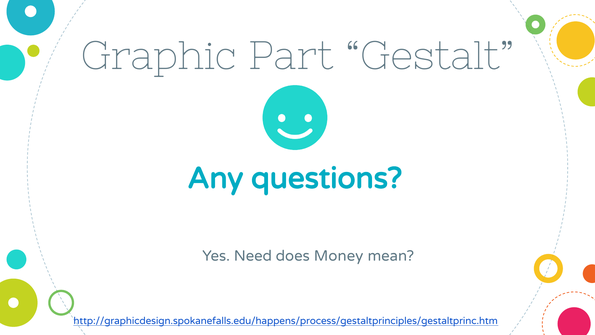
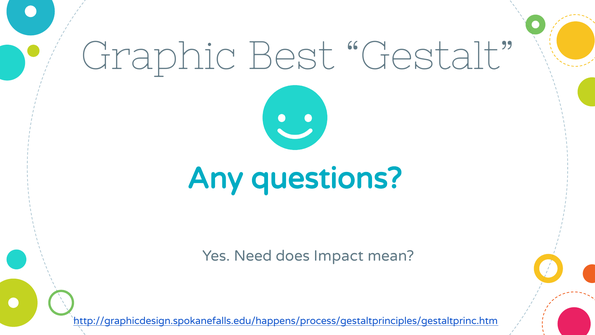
Part: Part -> Best (291, 56)
Money: Money -> Impact (339, 256)
